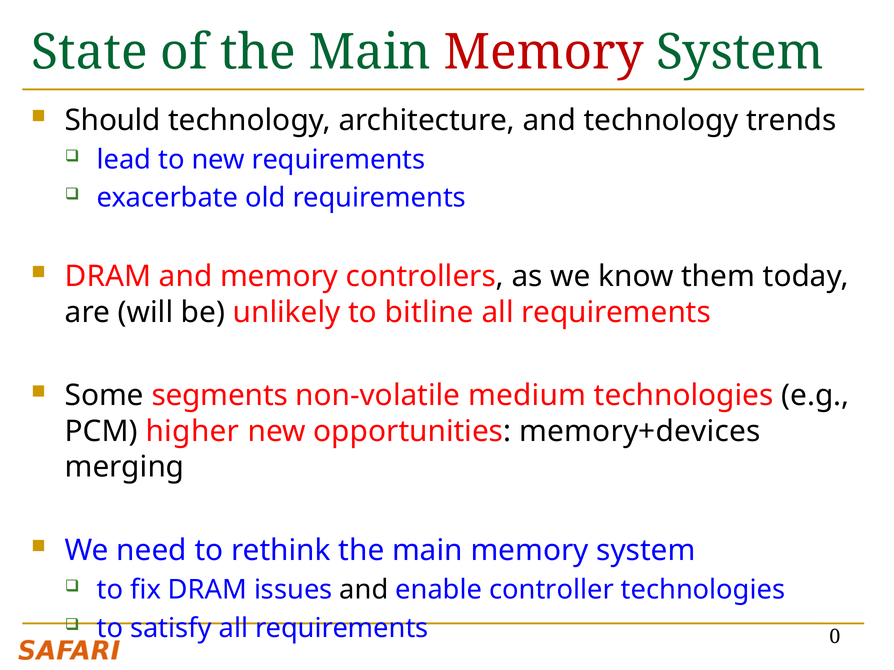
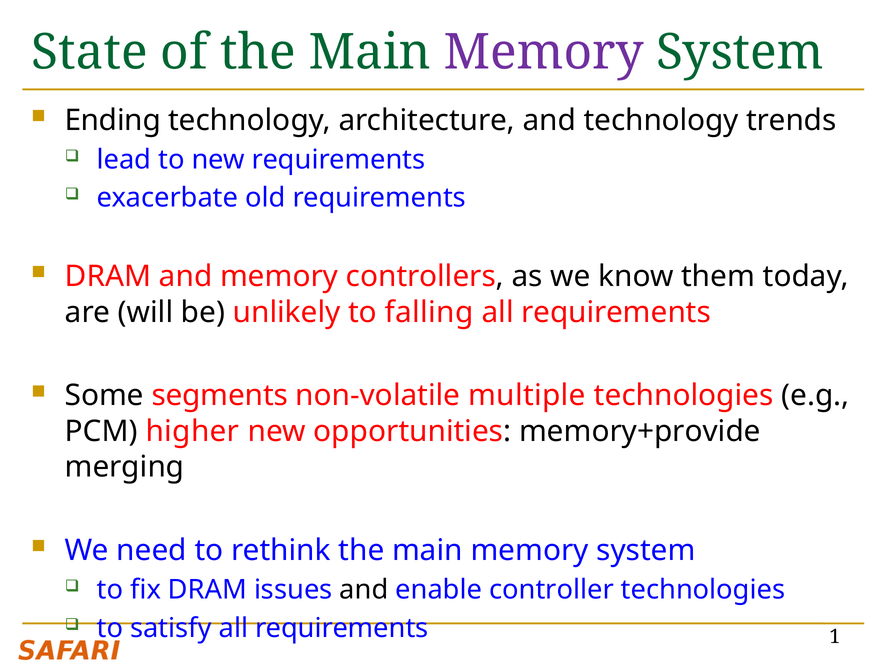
Memory colour: red -> purple (544, 53)
Should: Should -> Ending (113, 120)
bitline: bitline -> falling (429, 312)
medium: medium -> multiple (527, 396)
memory+devices: memory+devices -> memory+provide (640, 432)
0: 0 -> 1 (835, 637)
